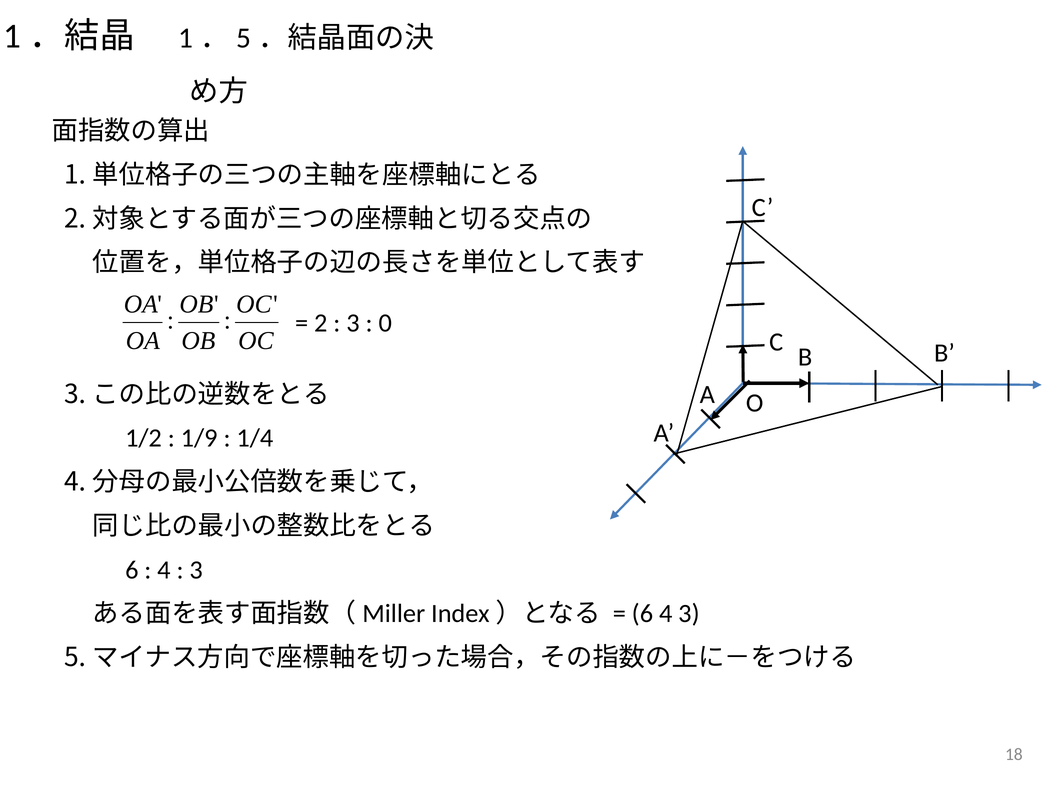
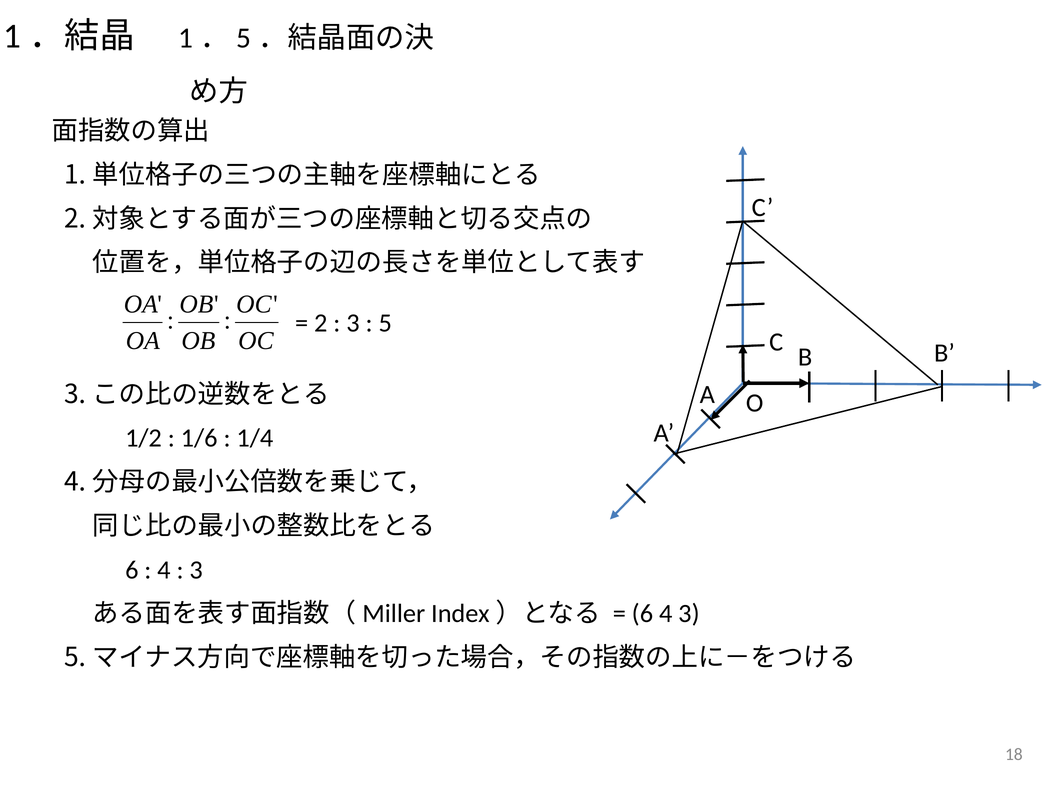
0: 0 -> 5 (385, 323)
1/9: 1/9 -> 1/6 (199, 439)
